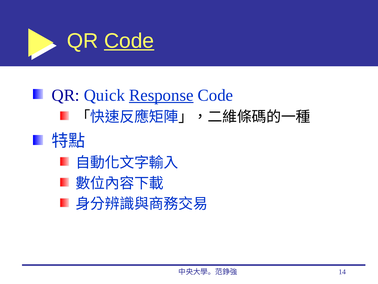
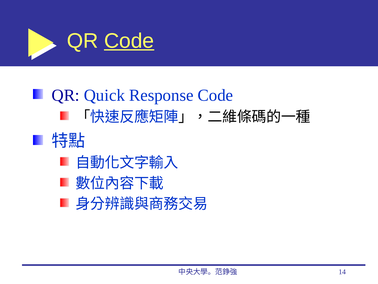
Response underline: present -> none (161, 95)
